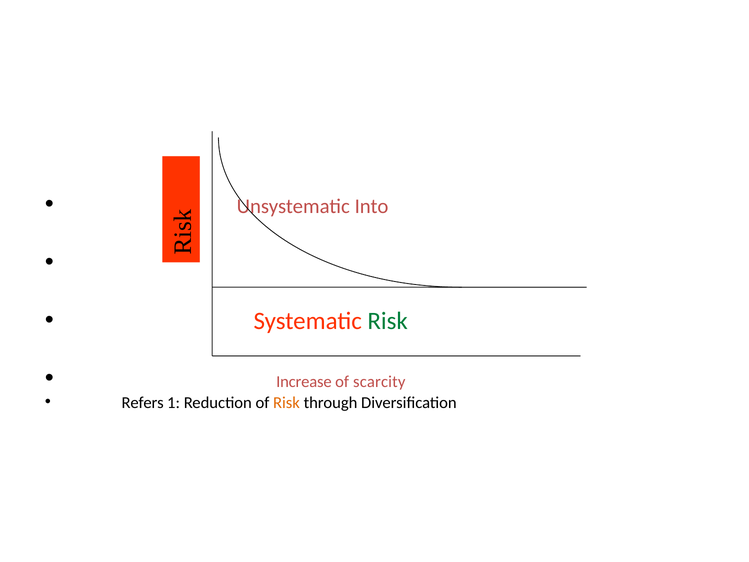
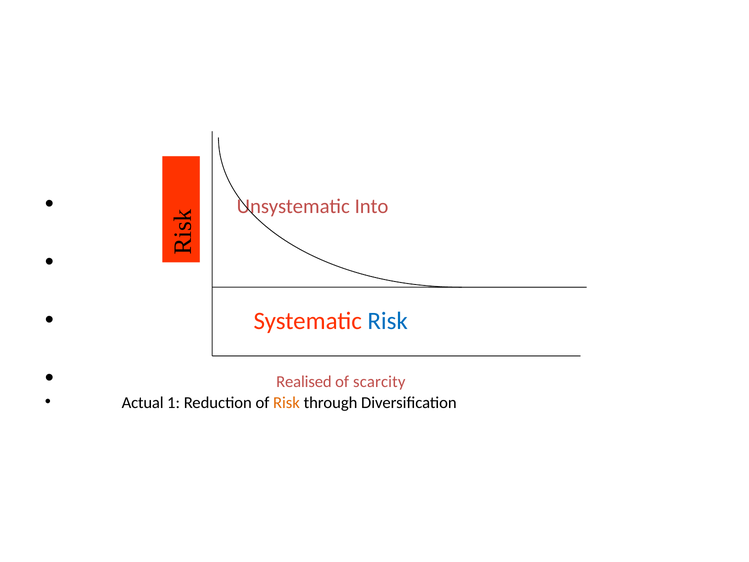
Risk colour: green -> blue (388, 321)
Increase: Increase -> Realised (304, 381)
Refers: Refers -> Actual (143, 402)
